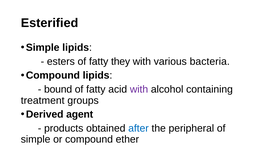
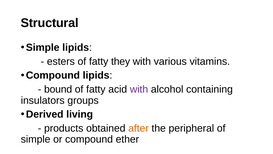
Esterified: Esterified -> Structural (50, 23)
bacteria: bacteria -> vitamins (210, 61)
treatment: treatment -> insulators (43, 100)
agent: agent -> living (80, 114)
after colour: blue -> orange (138, 128)
